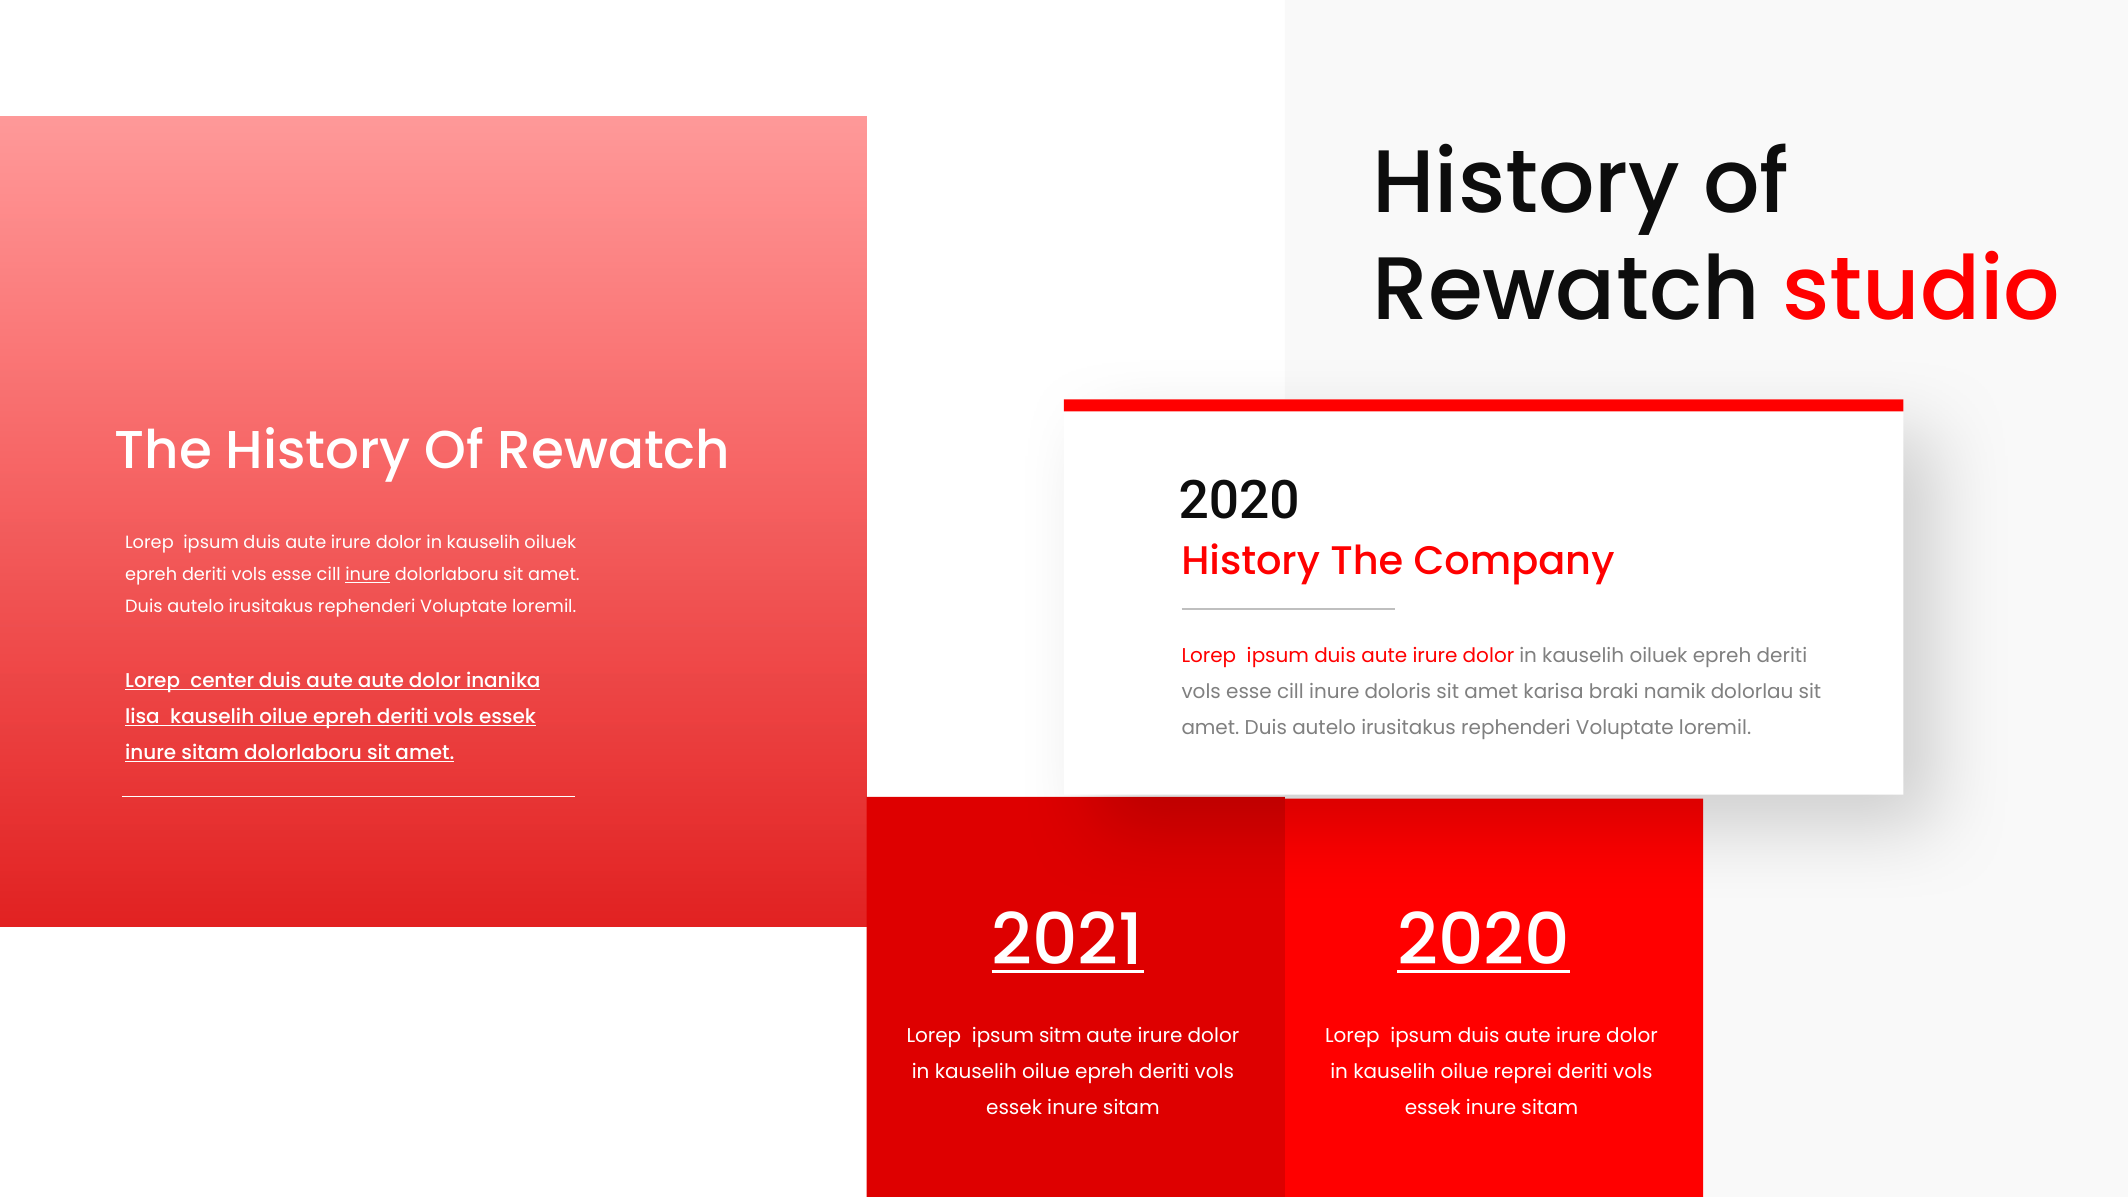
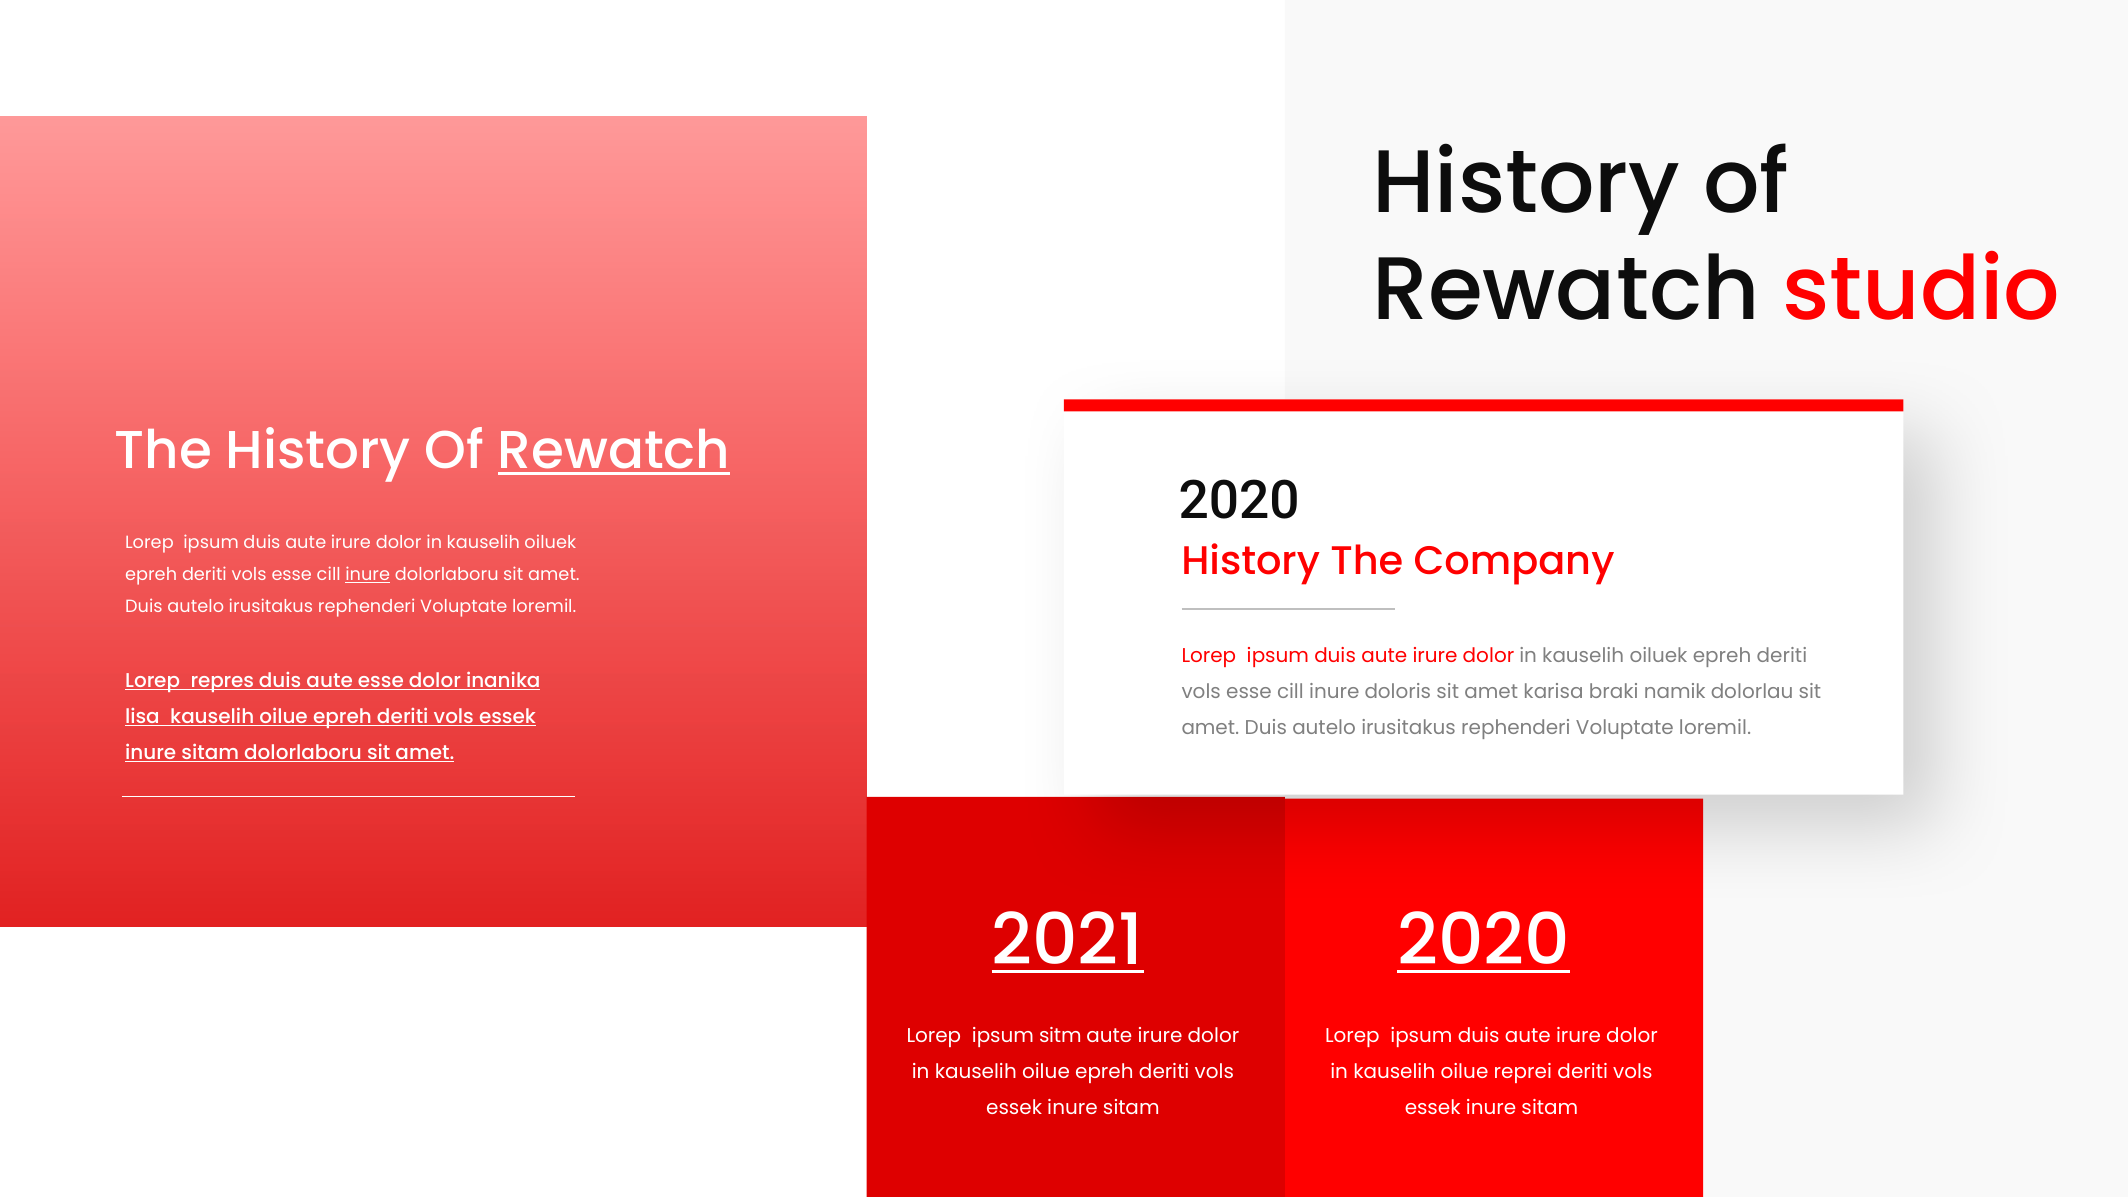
Rewatch underline: none -> present (614, 451)
center: center -> repres (222, 680)
aute aute: aute -> esse (381, 680)
